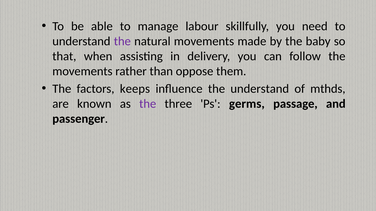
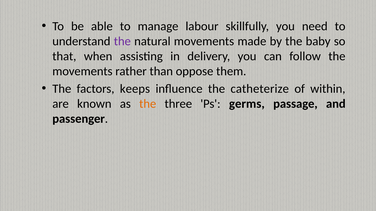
the understand: understand -> catheterize (260, 89)
mthds: mthds -> within (328, 89)
the colour: purple -> orange (148, 104)
